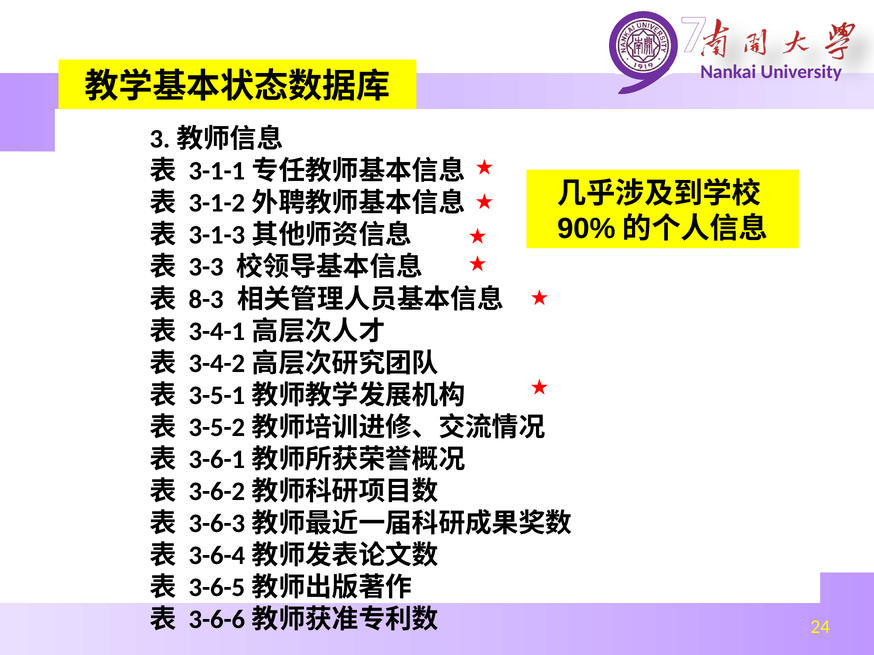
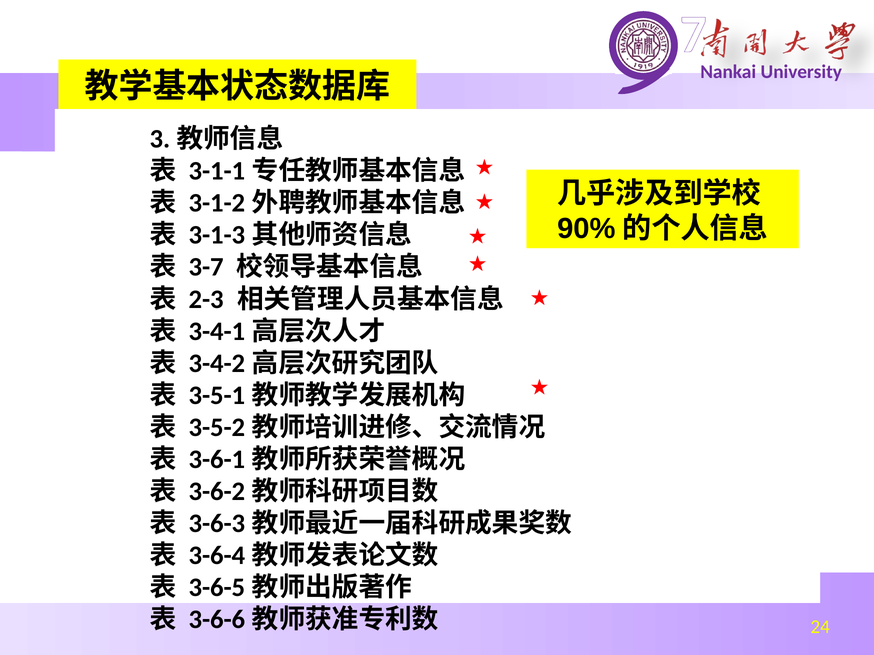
3-3: 3-3 -> 3-7 (206, 267)
8-3: 8-3 -> 2-3 (206, 299)
